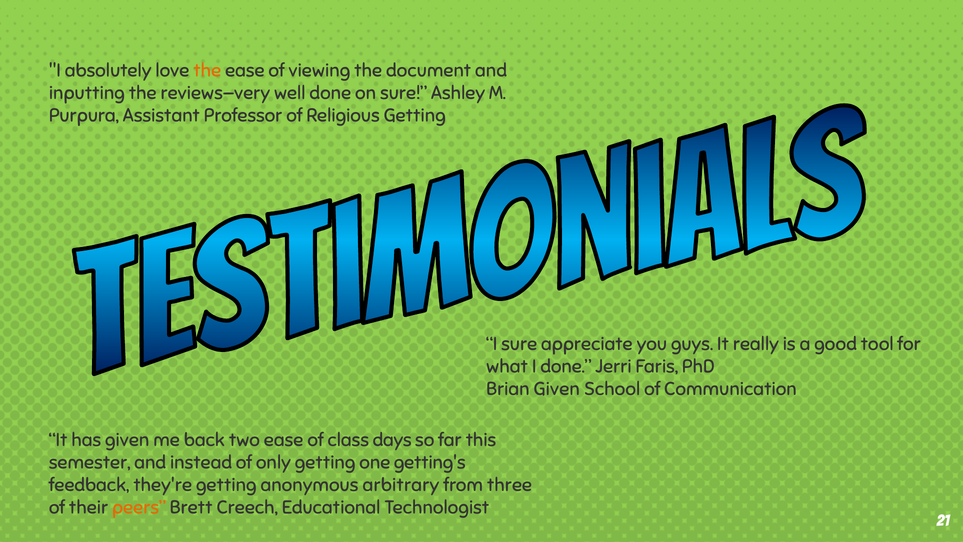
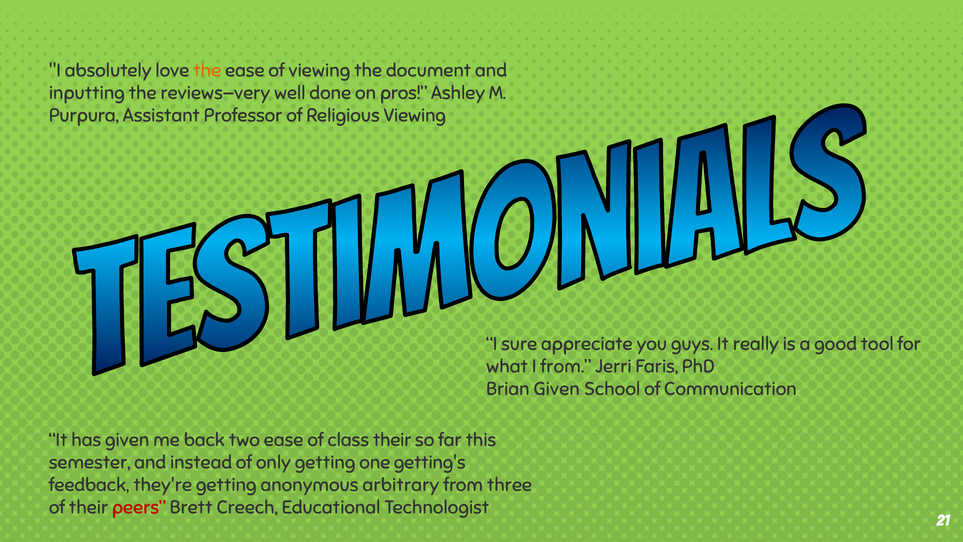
on sure: sure -> pros (404, 93)
Religious Getting: Getting -> Viewing (415, 116)
I done: done -> from (566, 366)
class days: days -> their (392, 440)
peers colour: orange -> red (139, 507)
